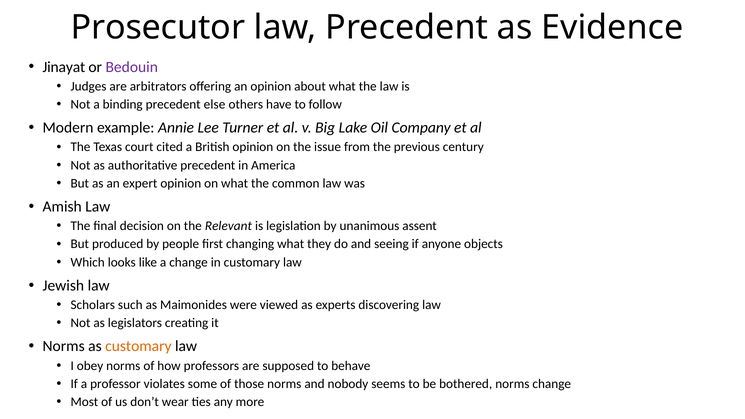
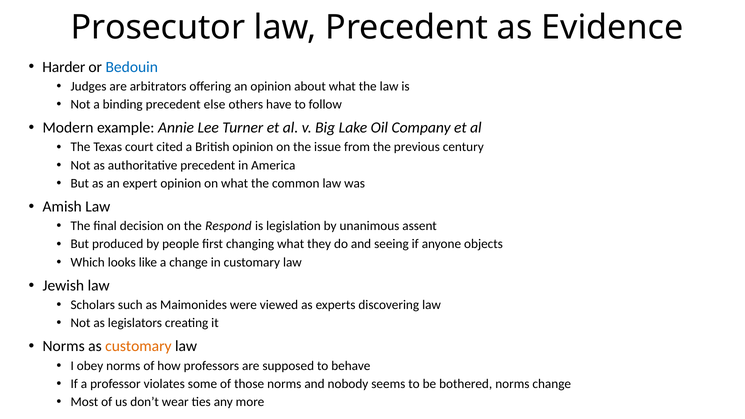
Jinayat: Jinayat -> Harder (64, 67)
Bedouin colour: purple -> blue (132, 67)
Relevant: Relevant -> Respond (228, 226)
